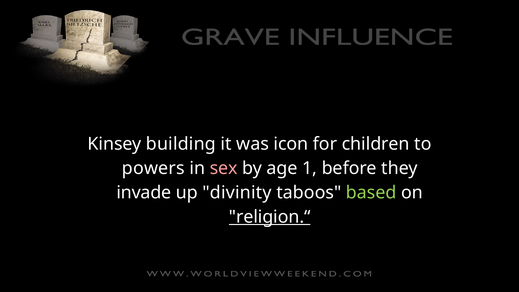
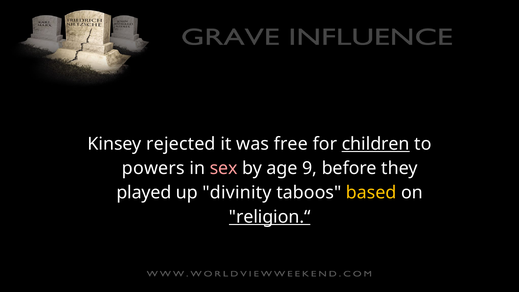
building: building -> rejected (181, 144)
icon: icon -> free (291, 144)
children underline: none -> present (376, 144)
1: 1 -> 9 (310, 168)
invade: invade -> played (144, 193)
based colour: light green -> yellow (371, 193)
